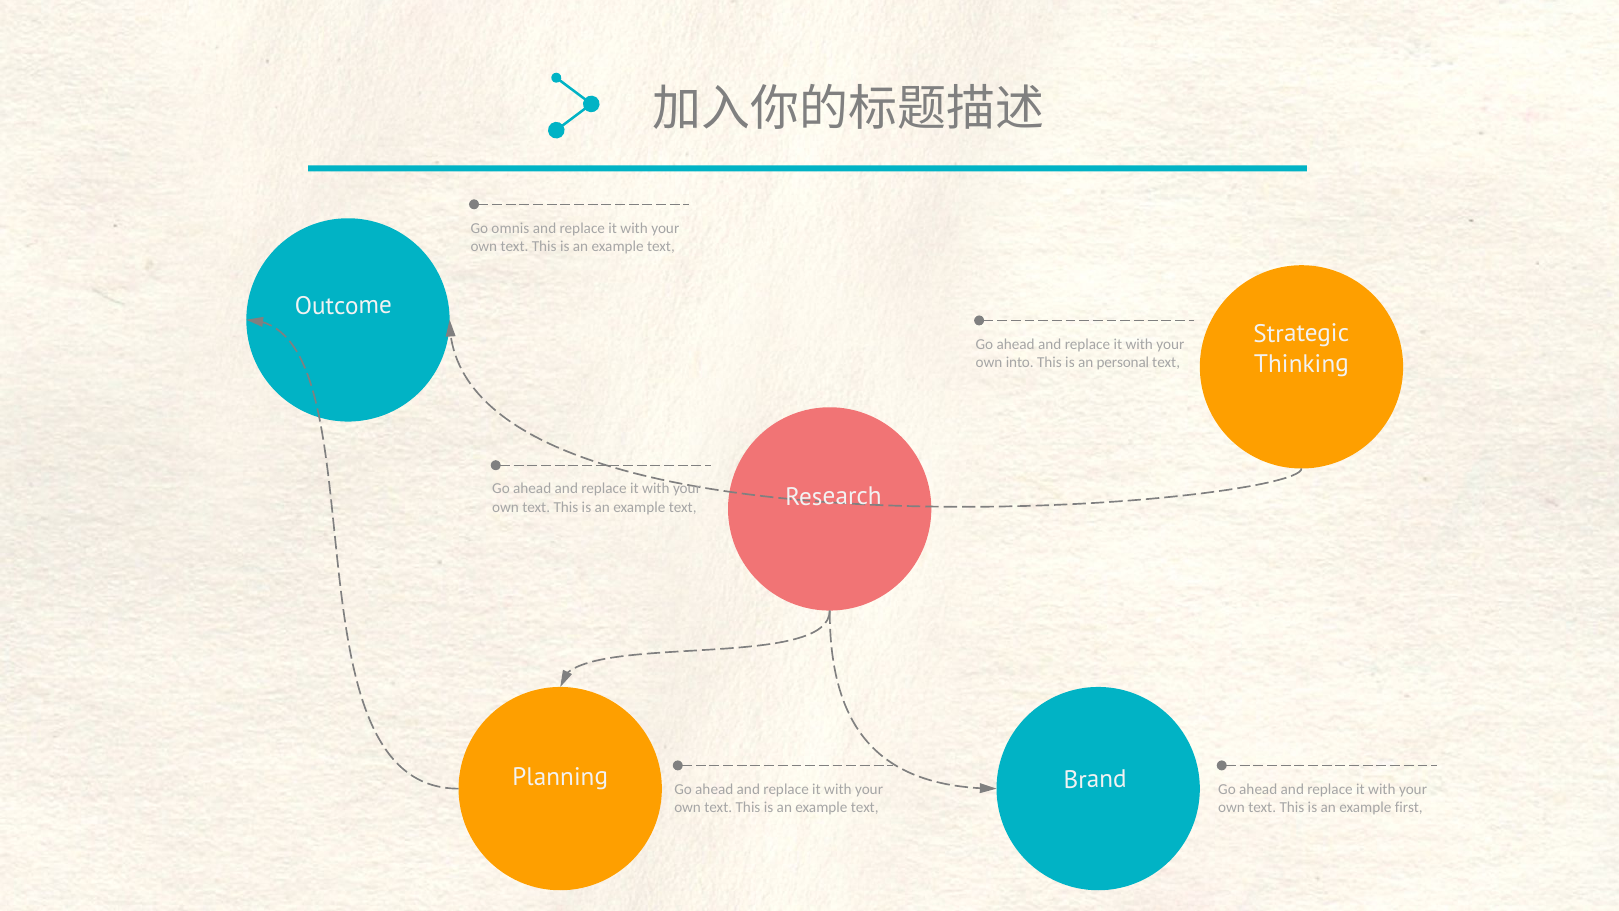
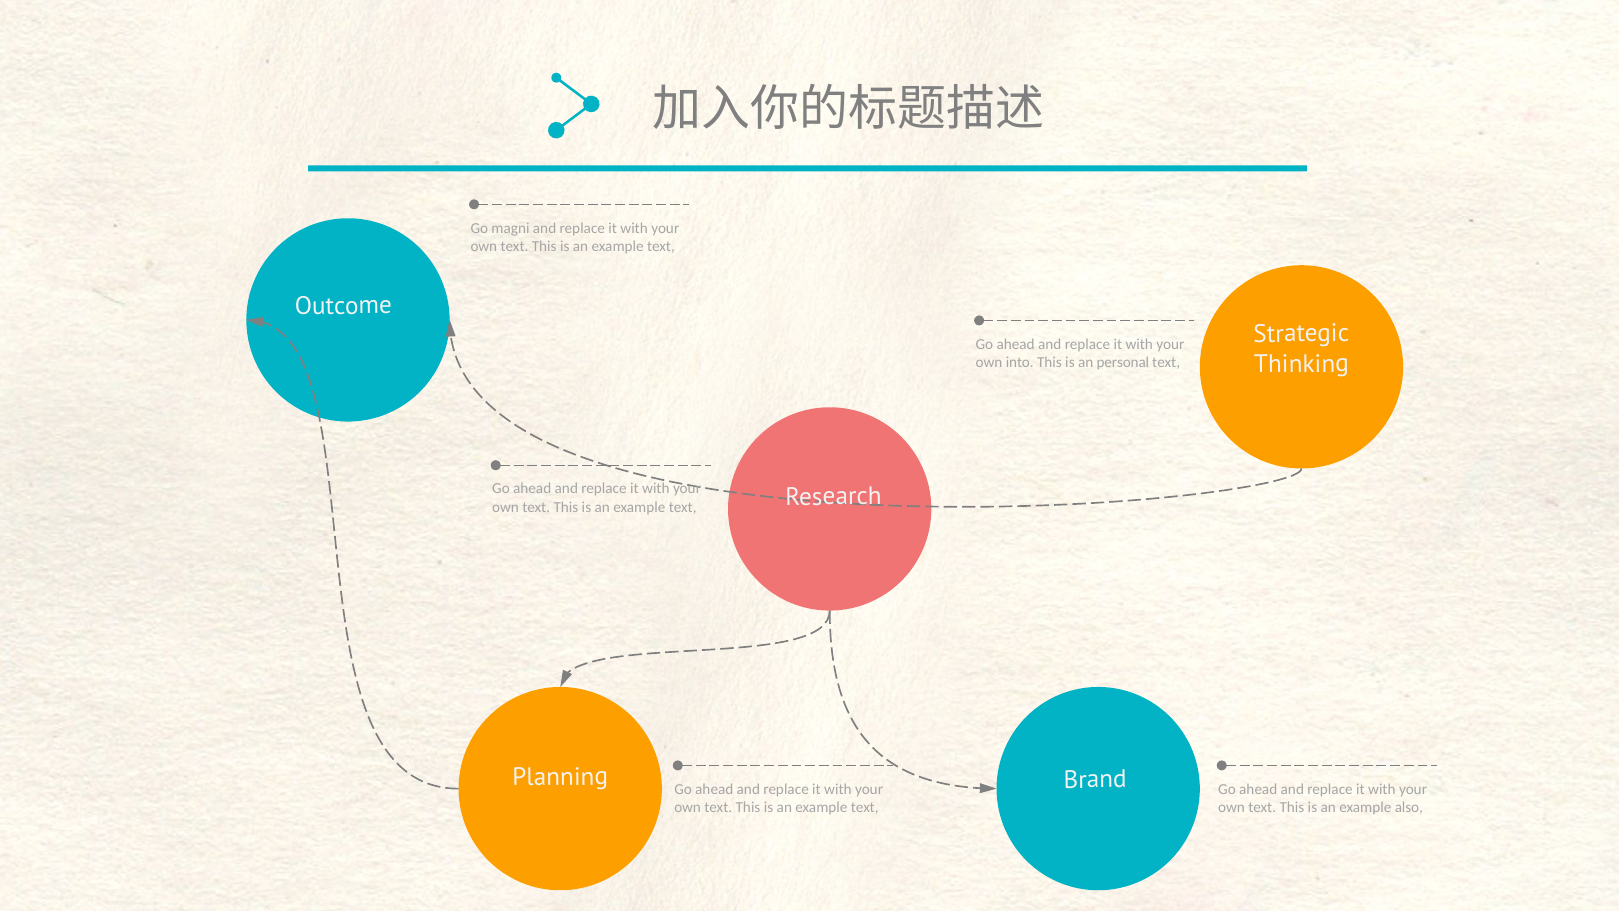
omnis: omnis -> magni (510, 228)
first: first -> also (1409, 807)
